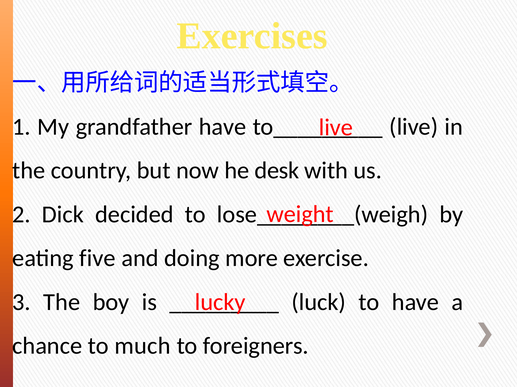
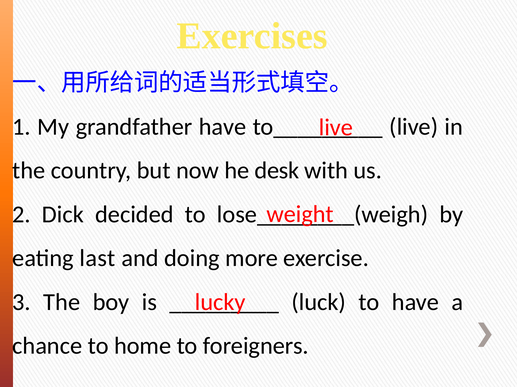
five: five -> last (97, 259)
much: much -> home (143, 347)
